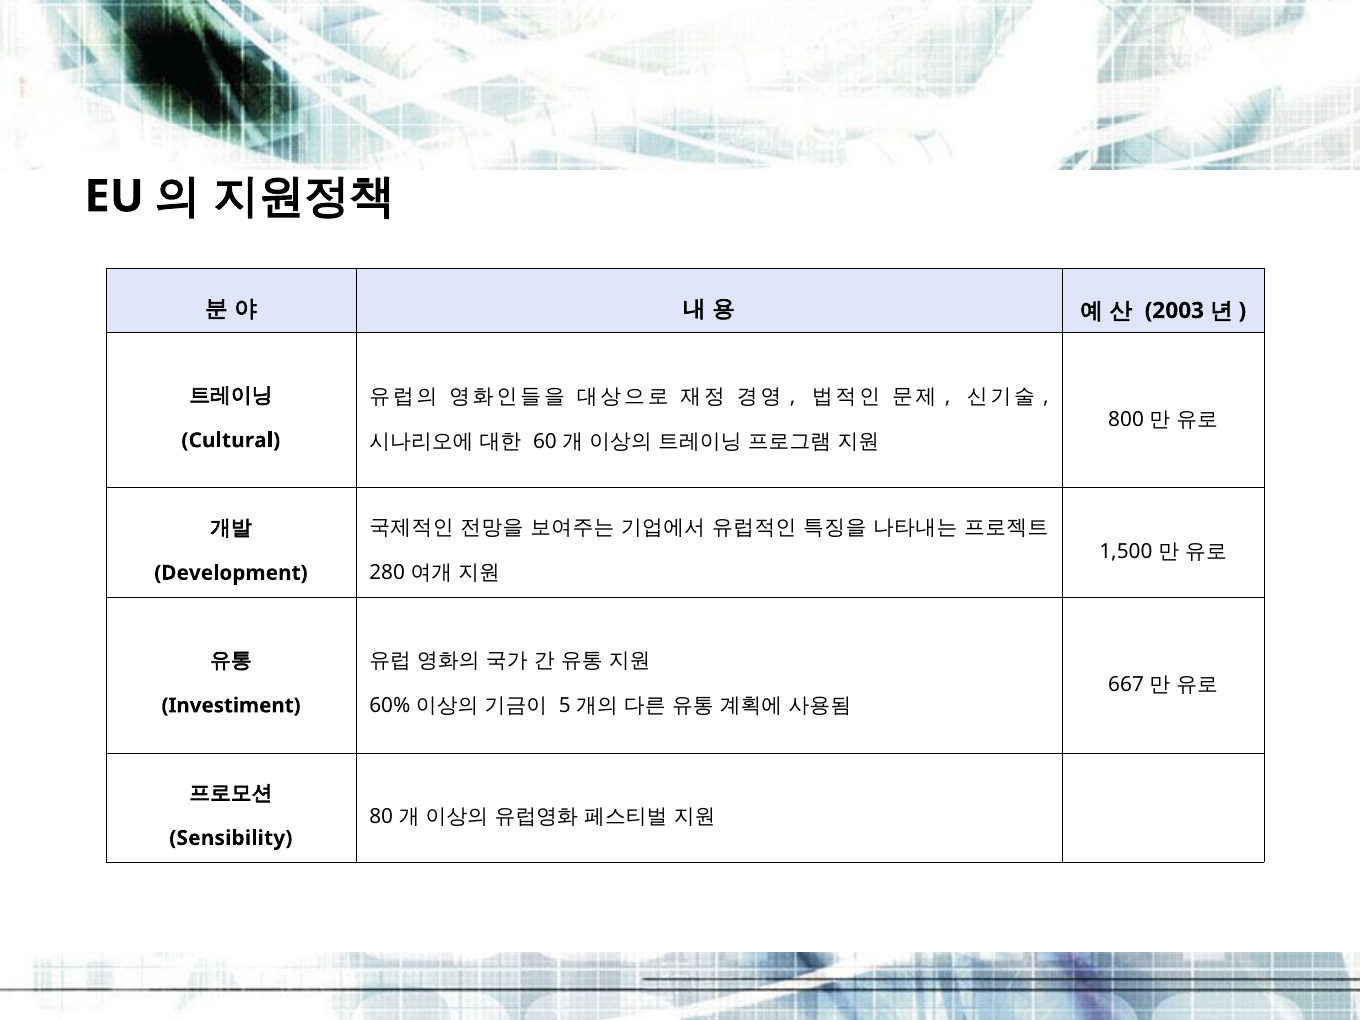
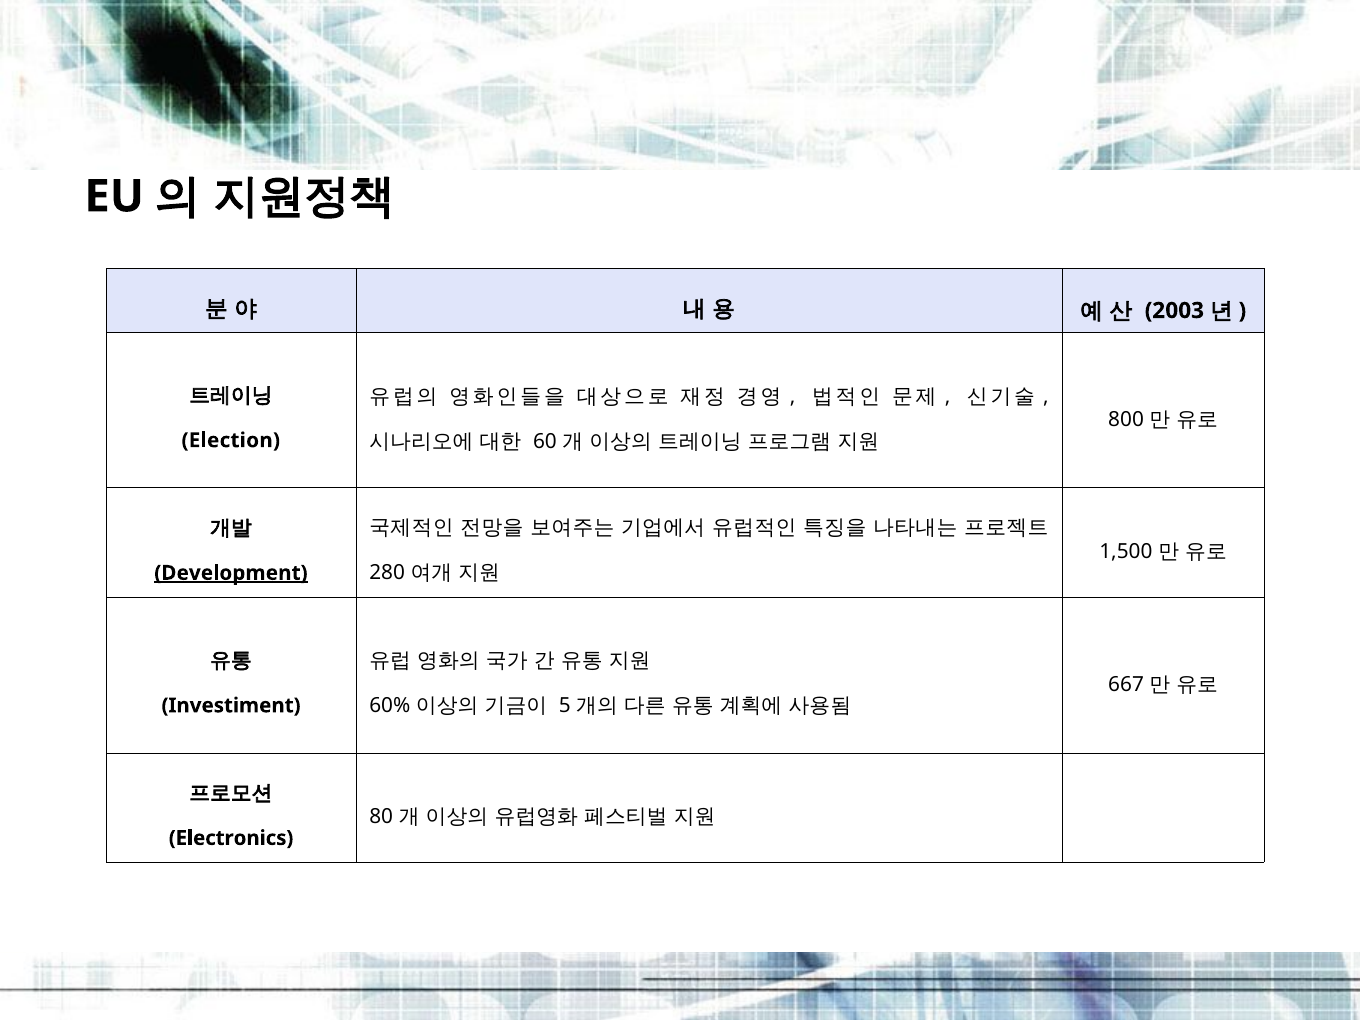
Cultural: Cultural -> Election (231, 440)
Development underline: none -> present (231, 573)
Sensibility: Sensibility -> Electronics (231, 838)
